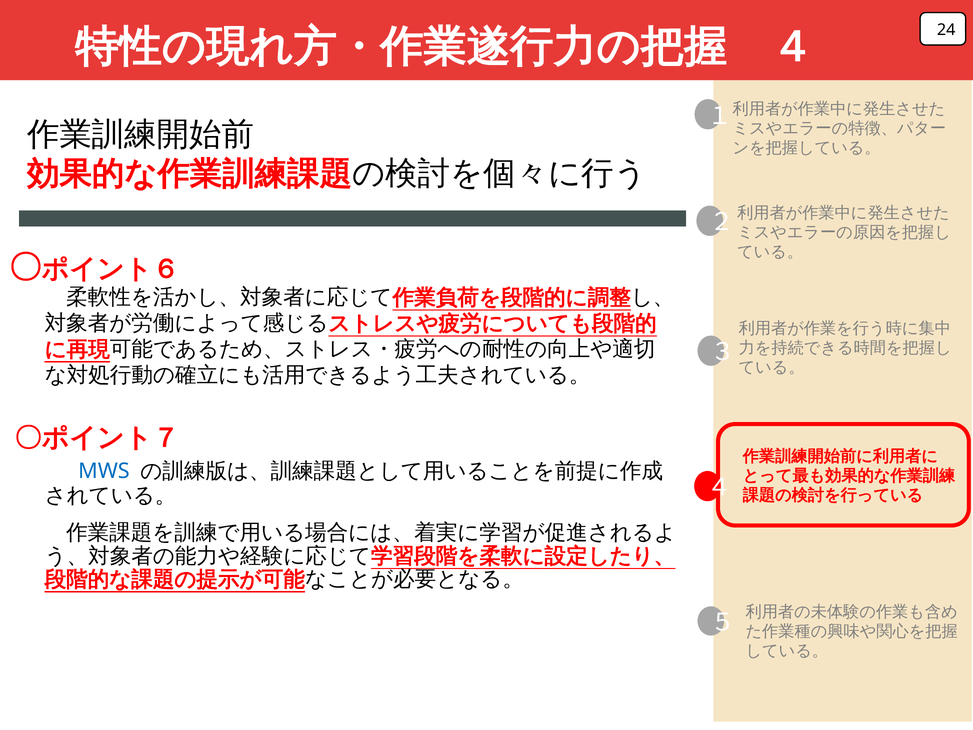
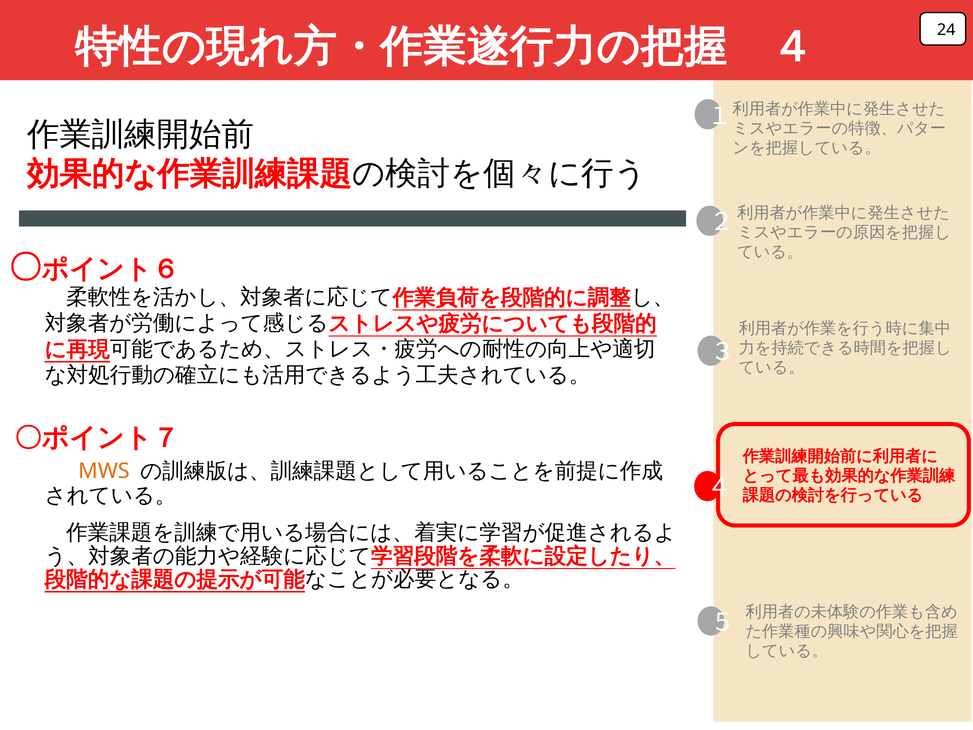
MWS colour: blue -> orange (104, 471)
